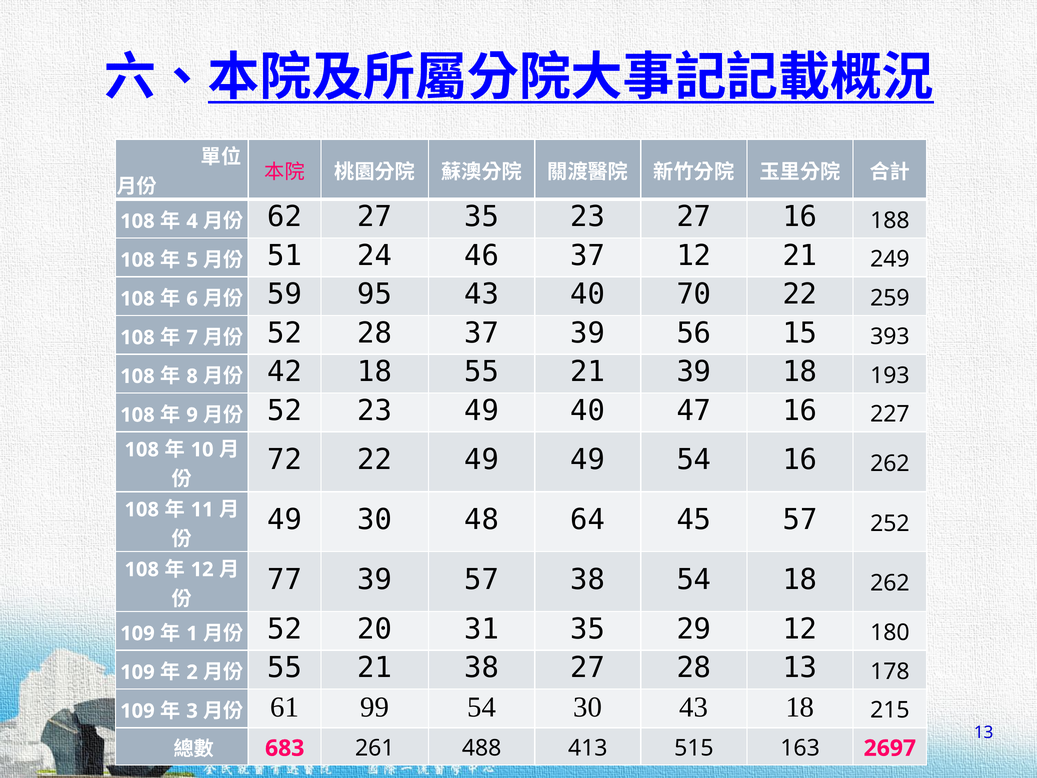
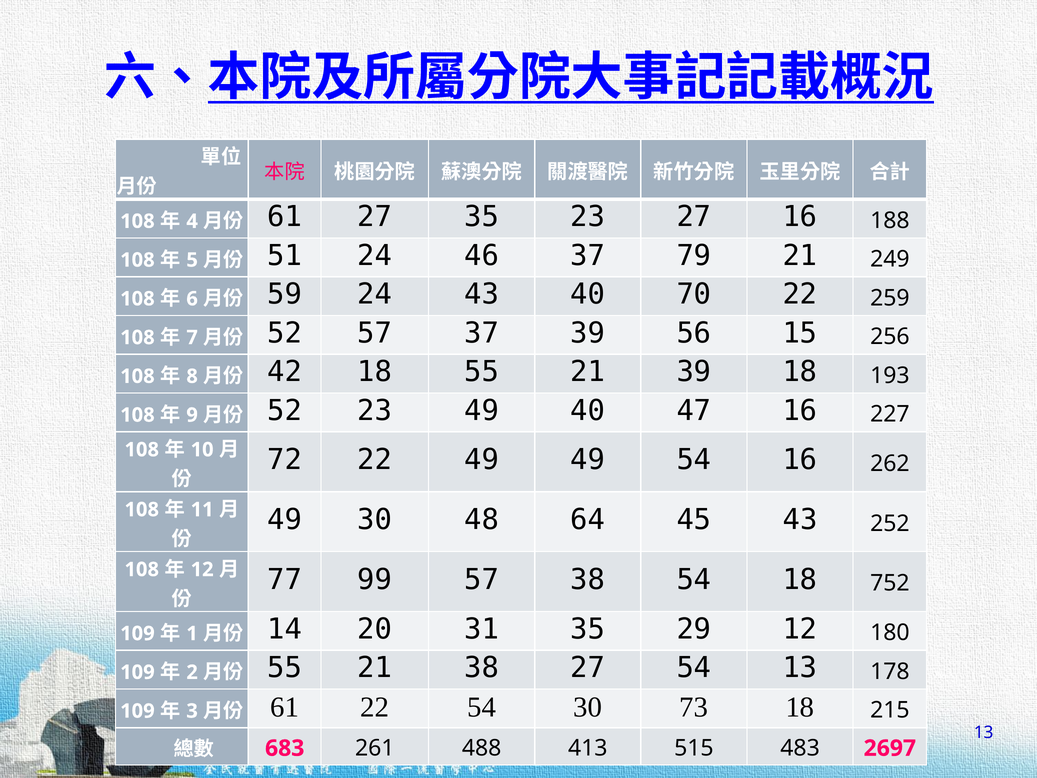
62: 62 -> 61 (285, 217)
37 12: 12 -> 79 (694, 255)
59 95: 95 -> 24 (375, 294)
52 28: 28 -> 57 (375, 333)
393: 393 -> 256 (890, 337)
45 57: 57 -> 43 (800, 520)
77 39: 39 -> 99 (375, 579)
18 262: 262 -> 752 (890, 583)
52: 52 -> 14 (285, 629)
27 28: 28 -> 54 (694, 668)
61 99: 99 -> 22 (375, 707)
30 43: 43 -> 73 (694, 707)
163: 163 -> 483 (800, 748)
